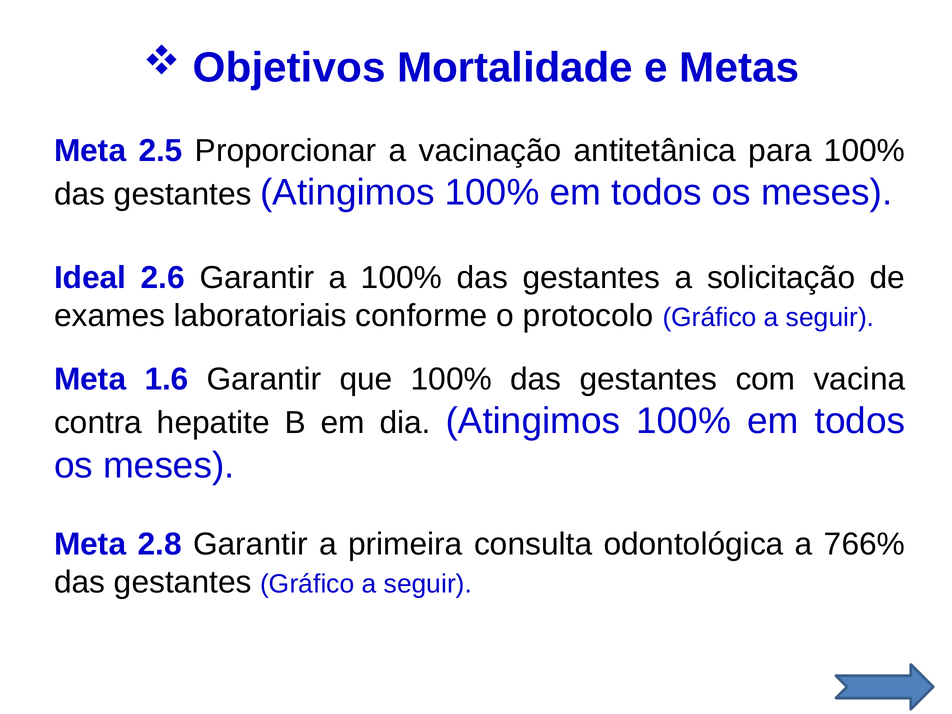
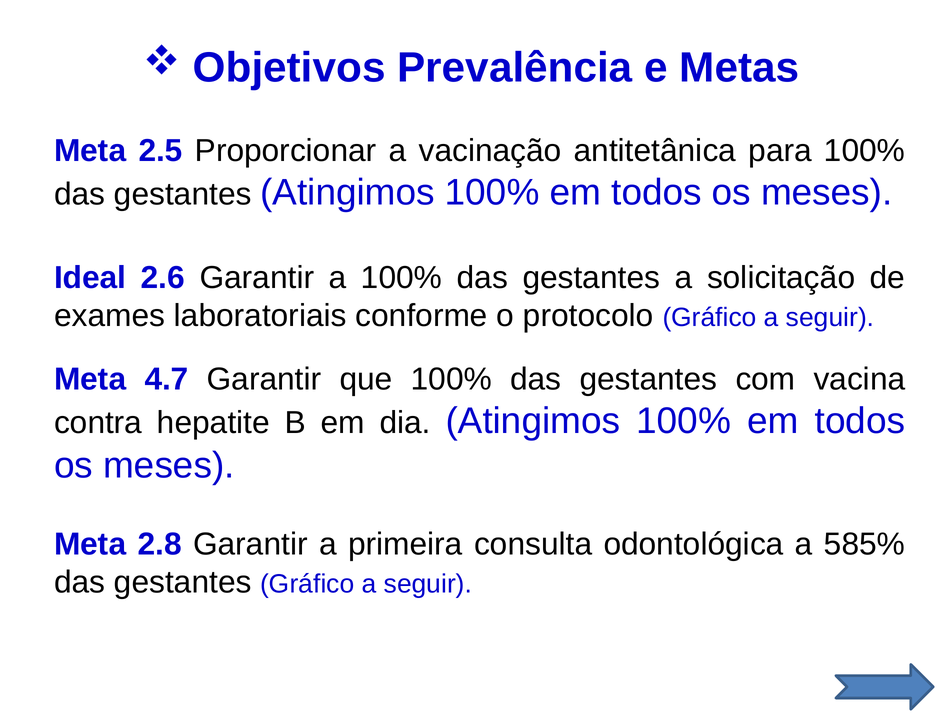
Mortalidade: Mortalidade -> Prevalência (515, 68)
1.6: 1.6 -> 4.7 (167, 379)
766%: 766% -> 585% (864, 544)
